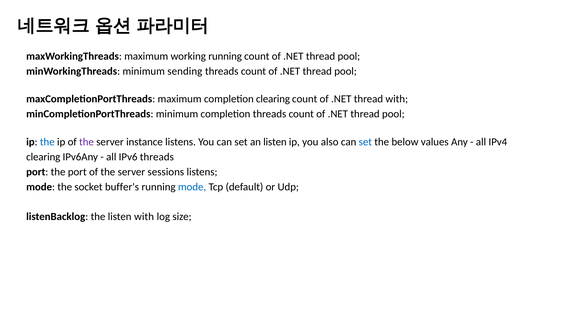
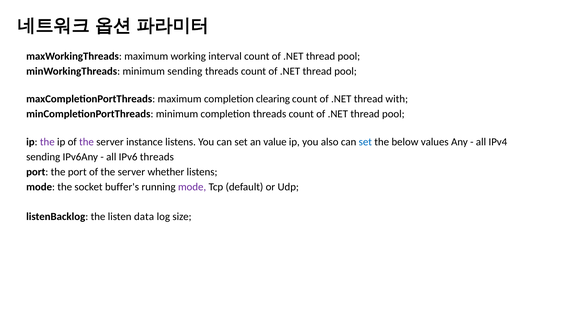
working running: running -> interval (225, 56)
the colour: blue -> purple (47, 142)
an listen: listen -> value (275, 142)
clearing: clearing -> sending (43, 157)
sessions: sessions -> whether (166, 172)
mode colour: blue -> purple (192, 187)
listen with: with -> data (144, 217)
